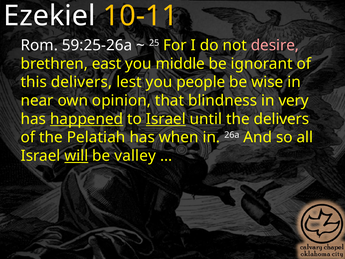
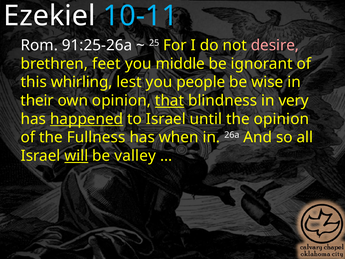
10-11 colour: yellow -> light blue (141, 16)
59:25-26a: 59:25-26a -> 91:25-26a (97, 45)
east: east -> feet (106, 64)
this delivers: delivers -> whirling (82, 82)
near: near -> their (37, 100)
that underline: none -> present (170, 100)
Israel underline: present -> none (166, 119)
the delivers: delivers -> opinion (281, 119)
Pelatiah: Pelatiah -> Fullness (96, 137)
